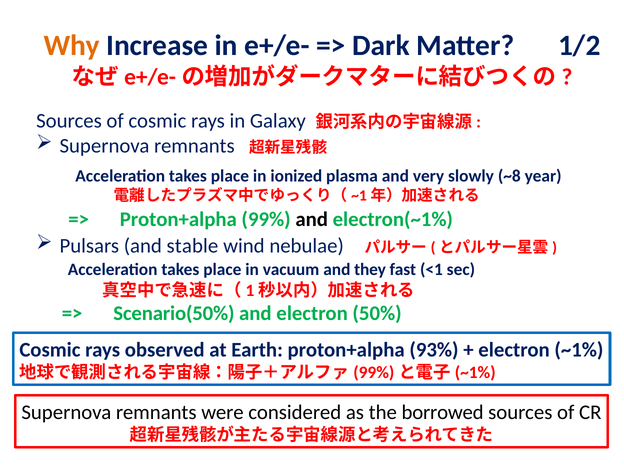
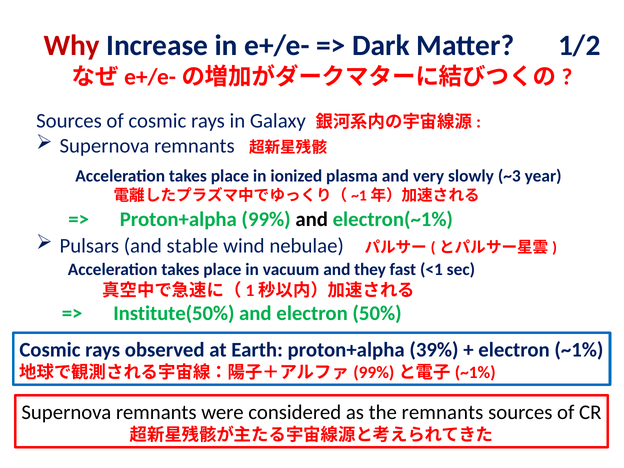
Why colour: orange -> red (72, 46)
~8: ~8 -> ~3 (509, 176)
Scenario(50%: Scenario(50% -> Institute(50% (174, 313)
93%: 93% -> 39% (434, 350)
the borrowed: borrowed -> remnants (442, 412)
